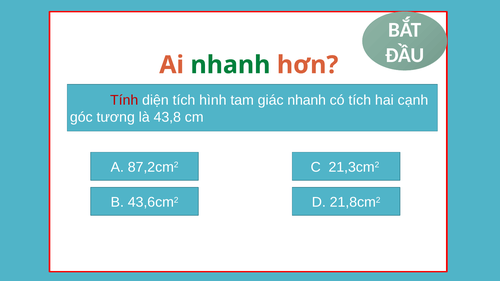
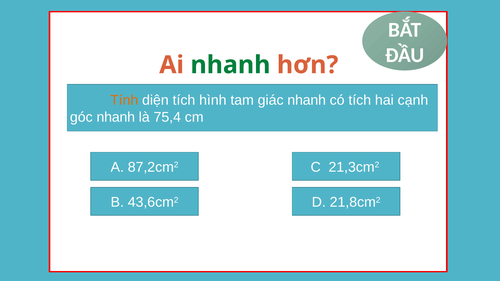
Tính colour: red -> orange (124, 100)
góc tương: tương -> nhanh (116, 117)
43,8: 43,8 -> 75,4 (167, 117)
